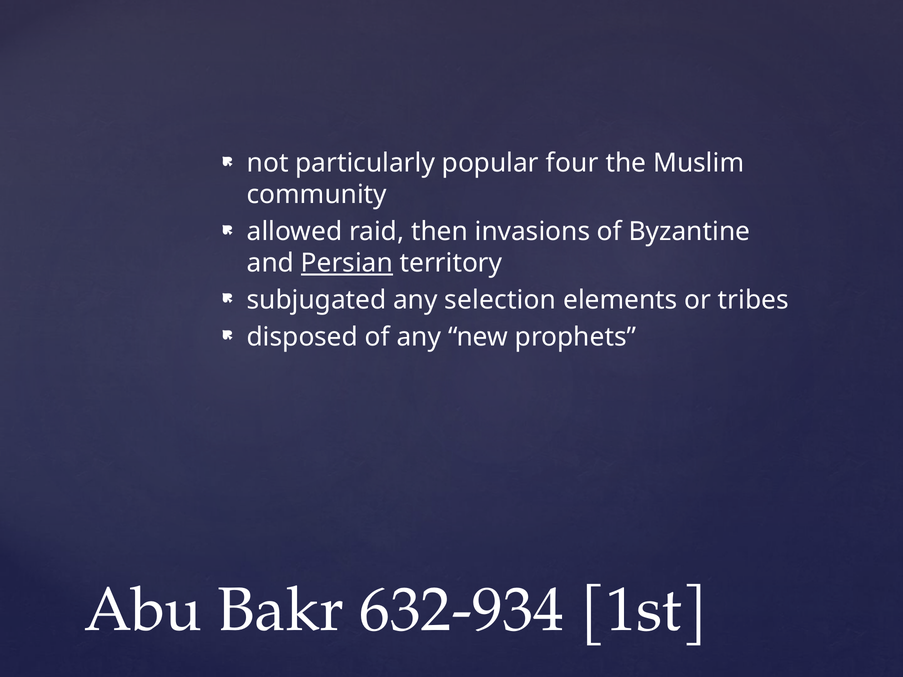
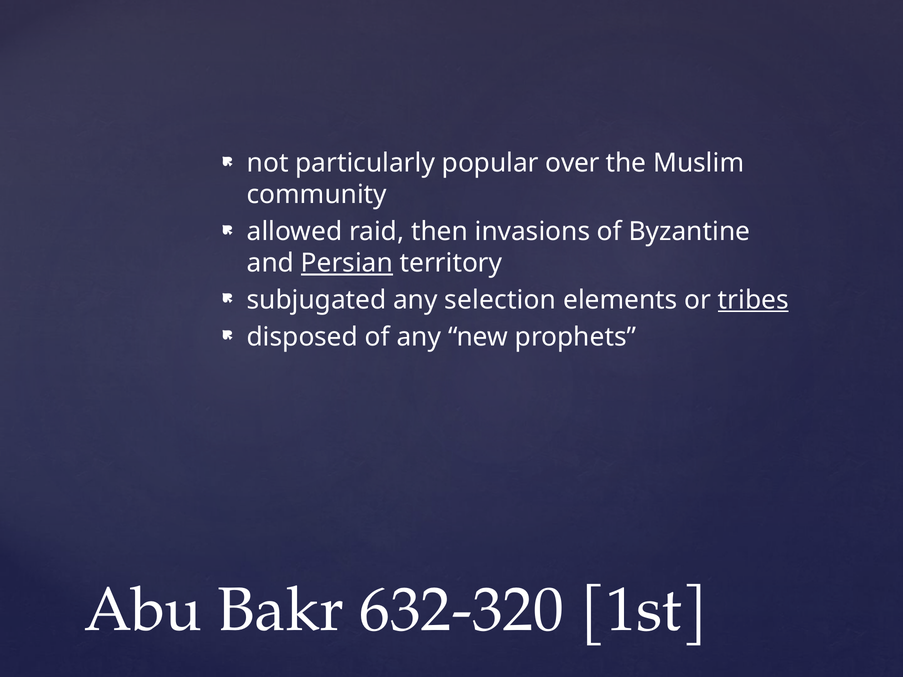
four: four -> over (572, 163)
tribes underline: none -> present (753, 300)
632-934: 632-934 -> 632-320 (462, 610)
